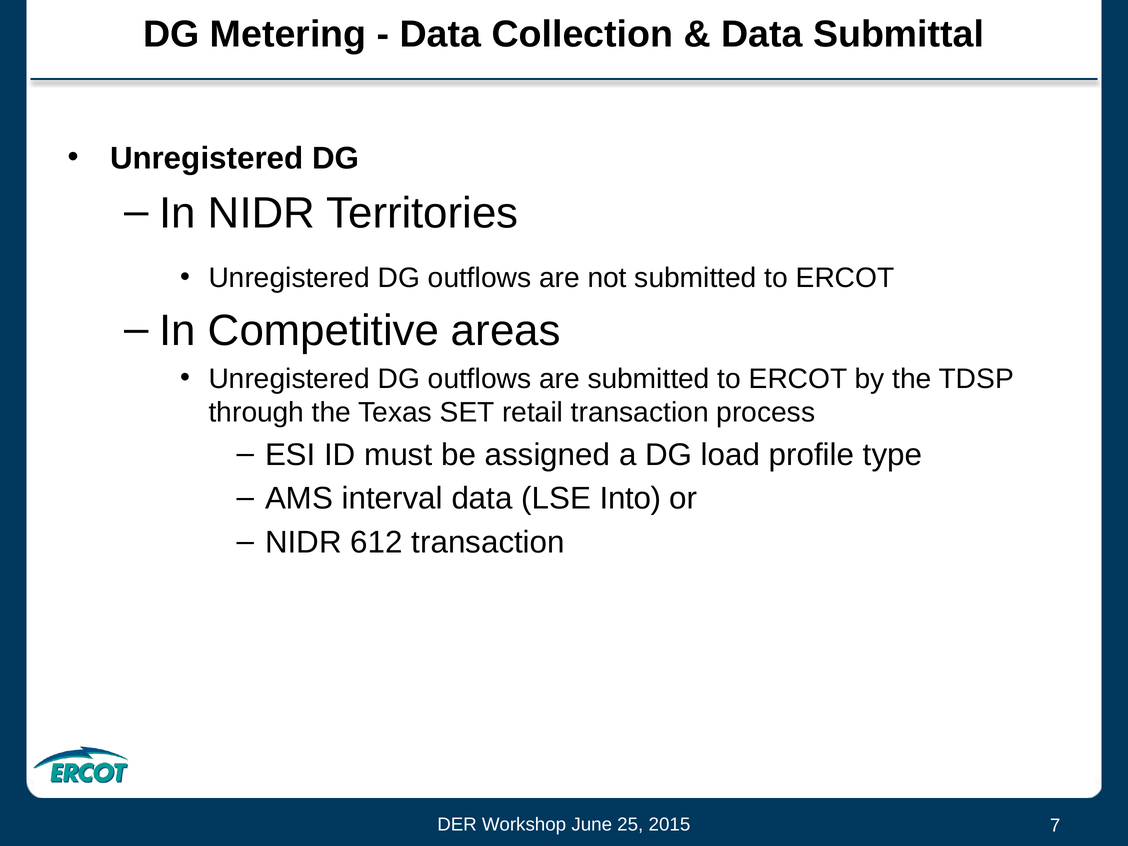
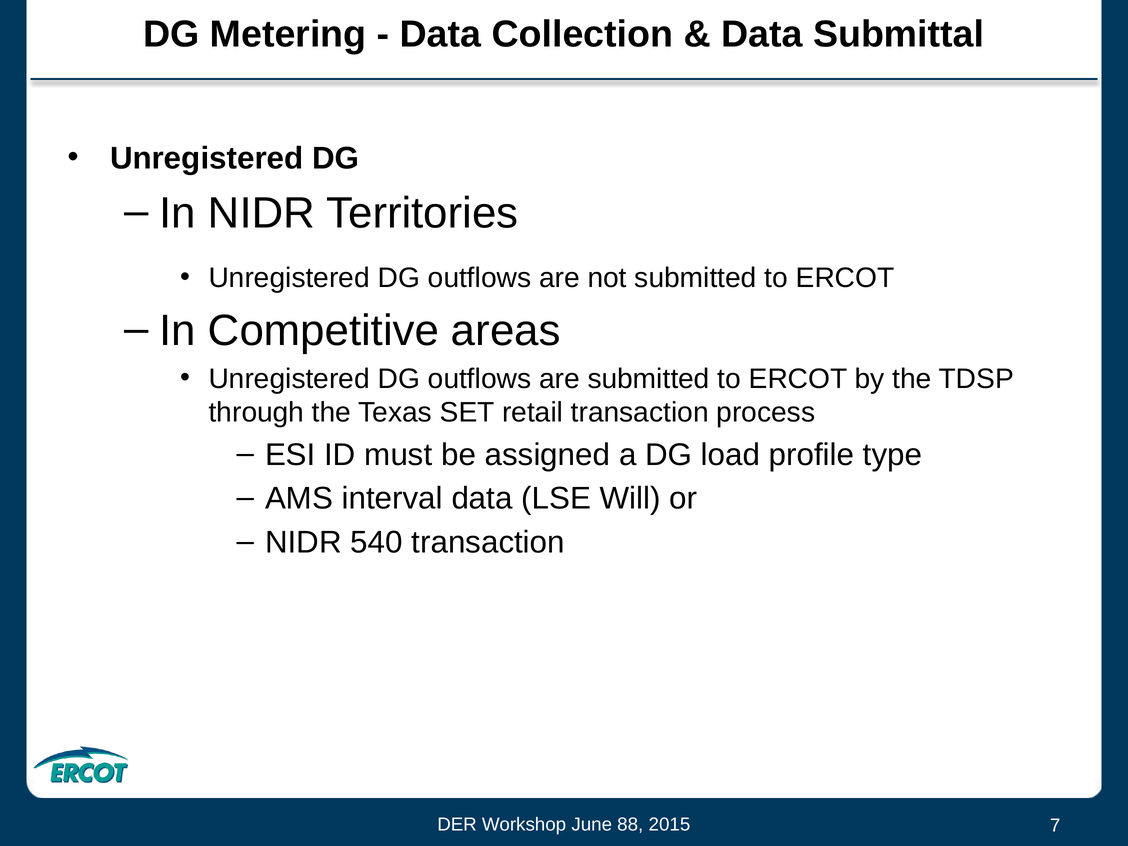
Into: Into -> Will (630, 499)
612: 612 -> 540 (377, 543)
25: 25 -> 88 (630, 825)
